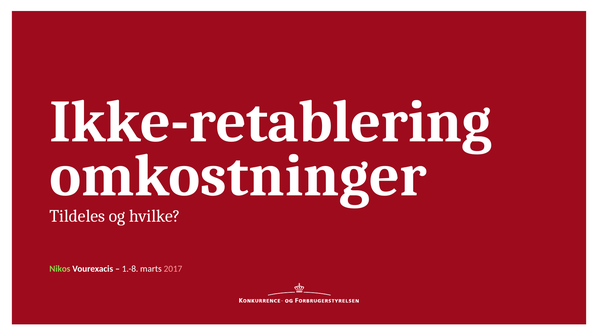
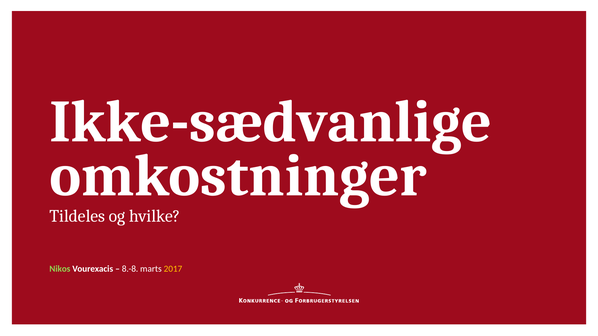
Ikke-retablering: Ikke-retablering -> Ikke-sædvanlige (271, 122)
1.-8: 1.-8 -> 8.-8 (130, 269)
2017 colour: pink -> yellow (173, 269)
